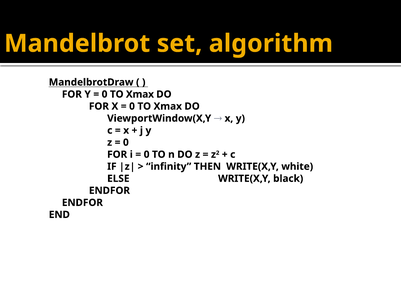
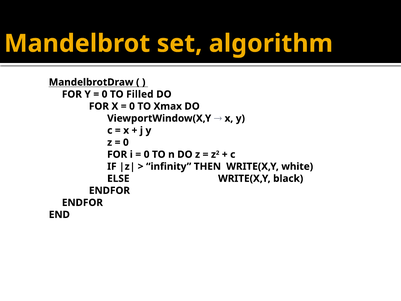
Xmax: Xmax -> Filled (140, 94)
